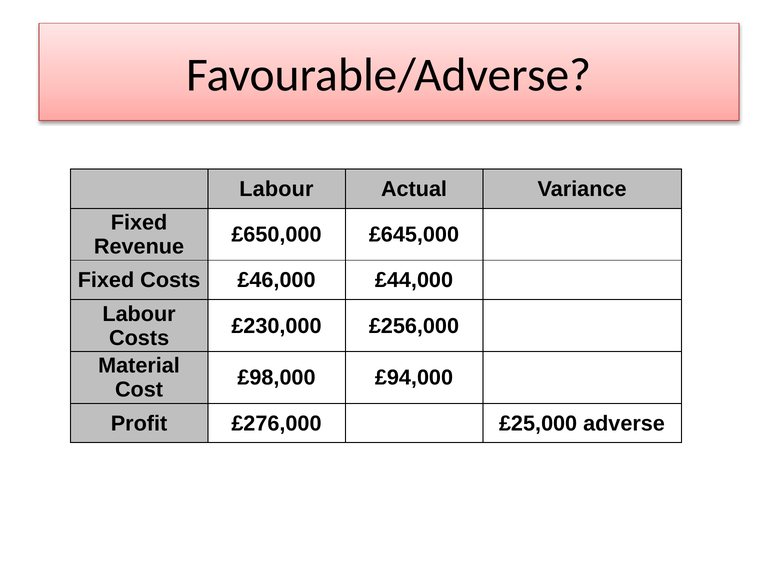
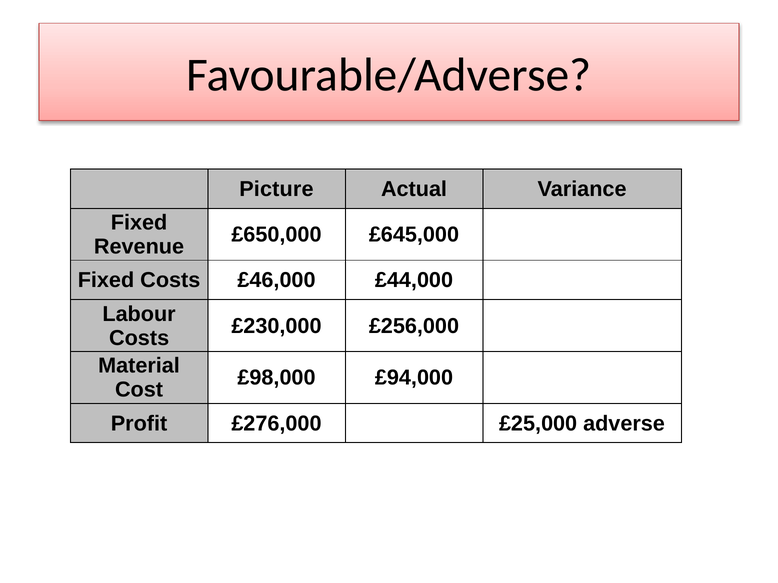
Labour: Labour -> Picture (276, 189)
